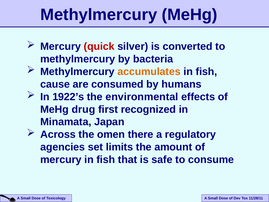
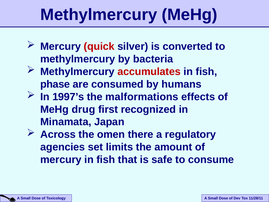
accumulates colour: orange -> red (149, 72)
cause: cause -> phase (55, 84)
1922’s: 1922’s -> 1997’s (68, 97)
environmental: environmental -> malformations (142, 97)
